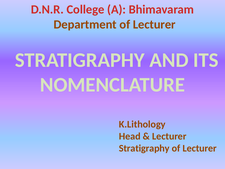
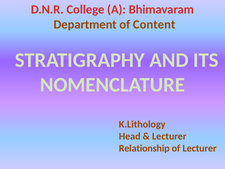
Department of Lecturer: Lecturer -> Content (154, 24)
Stratigraphy: Stratigraphy -> Relationship (144, 148)
